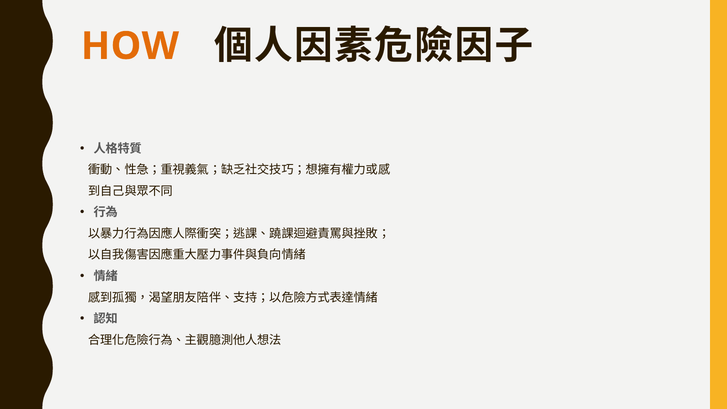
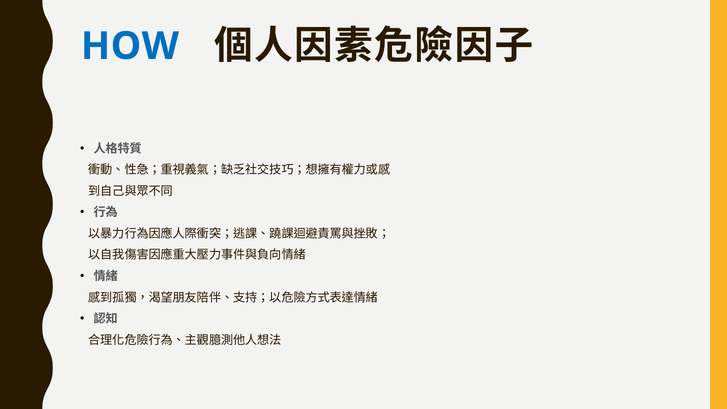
HOW colour: orange -> blue (130, 46)
